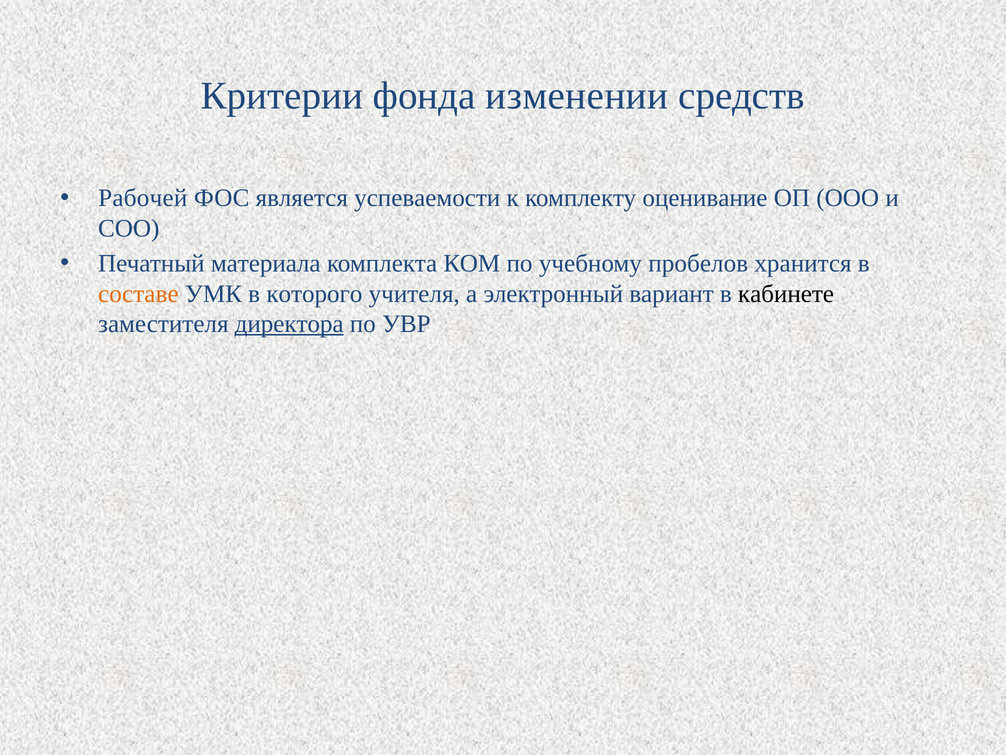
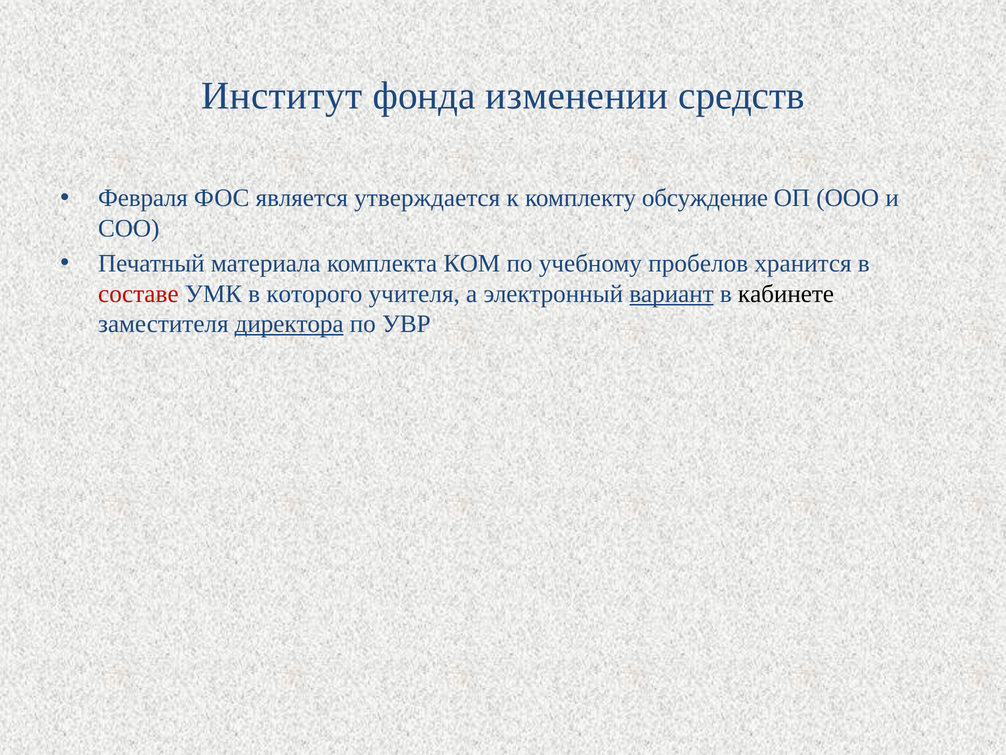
Критерии: Критерии -> Институт (282, 96)
Рабочей: Рабочей -> Февраля (143, 198)
успеваемости: успеваемости -> утверждается (427, 198)
оценивание: оценивание -> обсуждение (705, 198)
составе colour: orange -> red (138, 294)
вариант underline: none -> present (671, 294)
